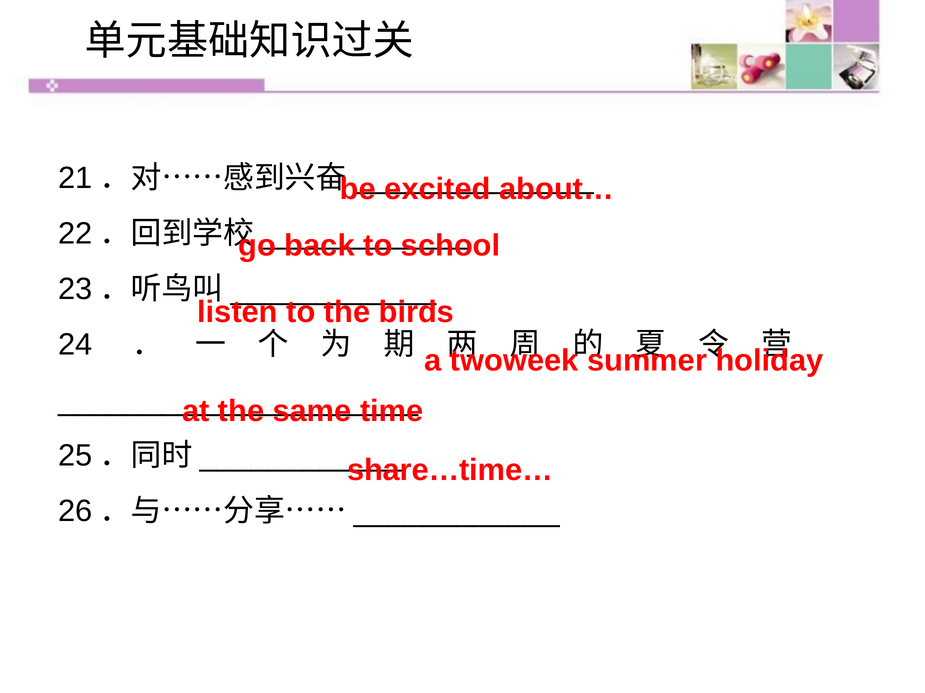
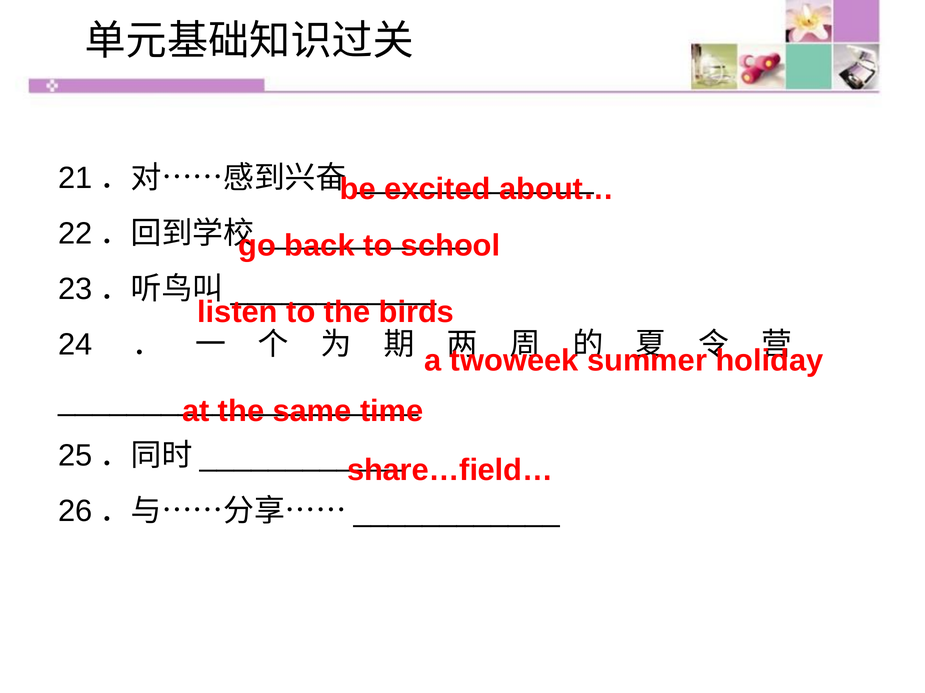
share…time…: share…time… -> share…field… (450, 471)
